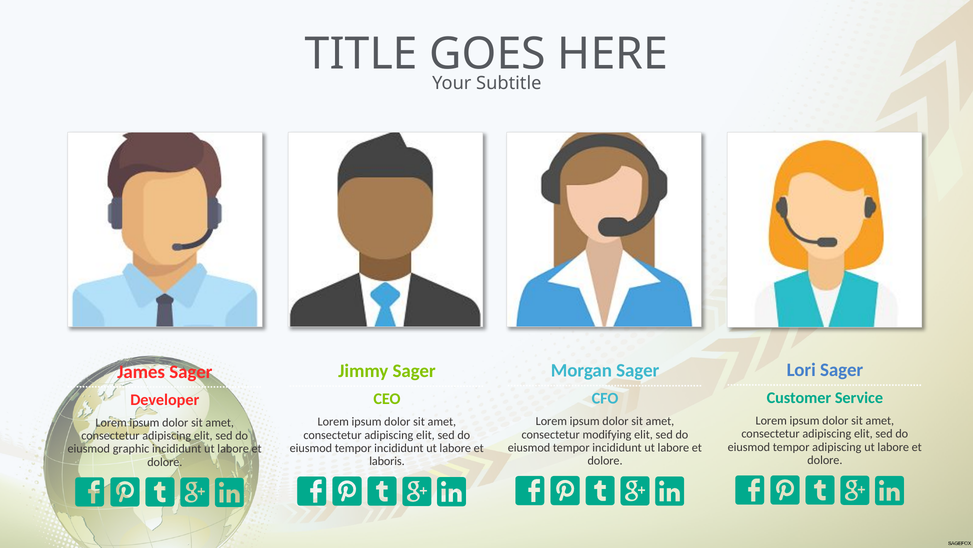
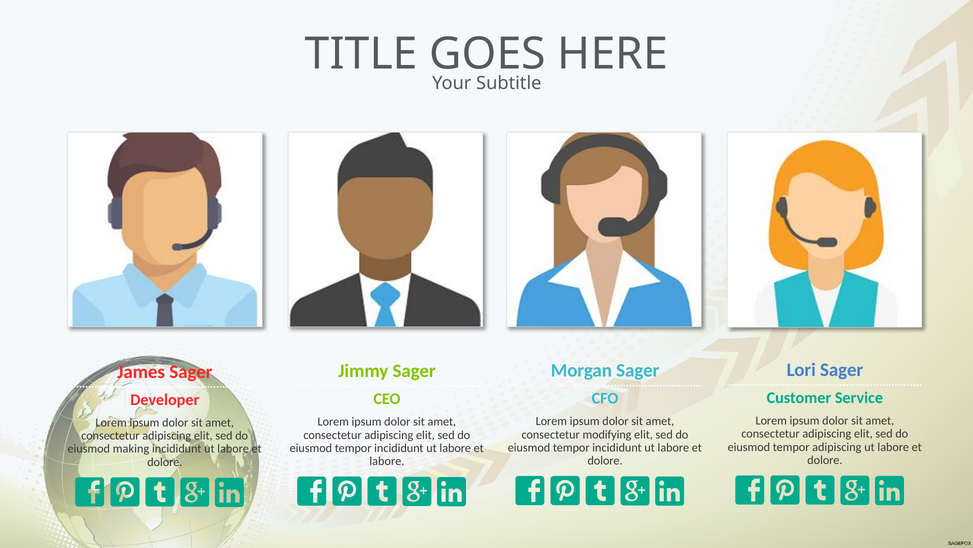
graphic: graphic -> making (131, 448)
laboris: laboris -> labore (387, 461)
